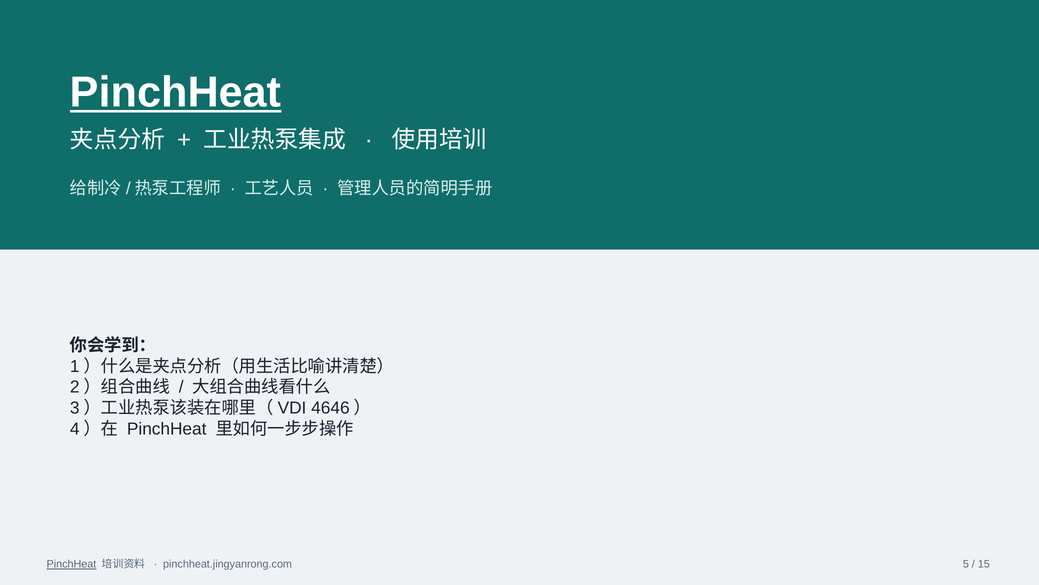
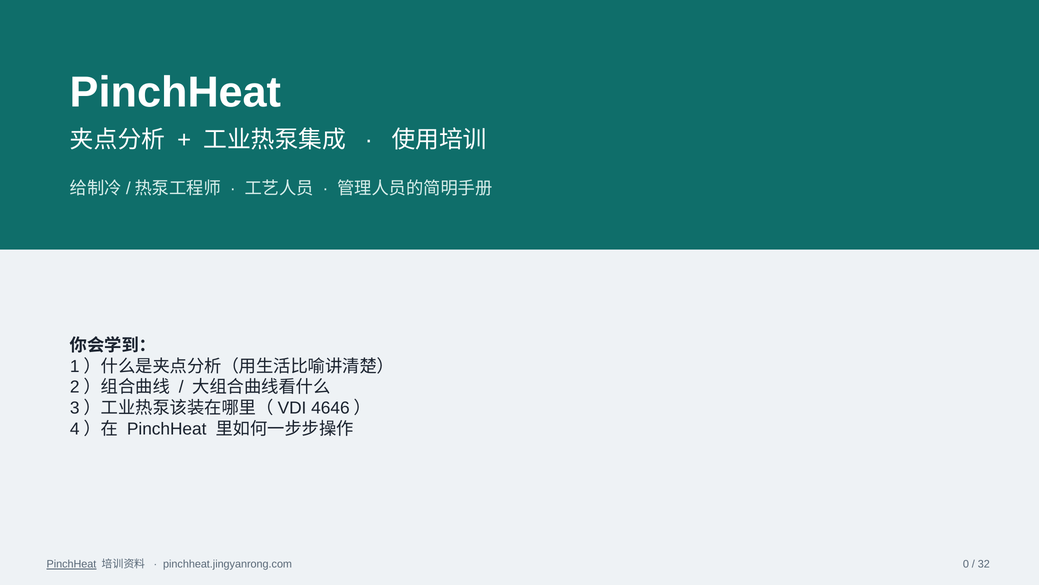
PinchHeat underline: present -> none (176, 93)
5: 5 -> 0 (966, 564)
15: 15 -> 32 (984, 564)
